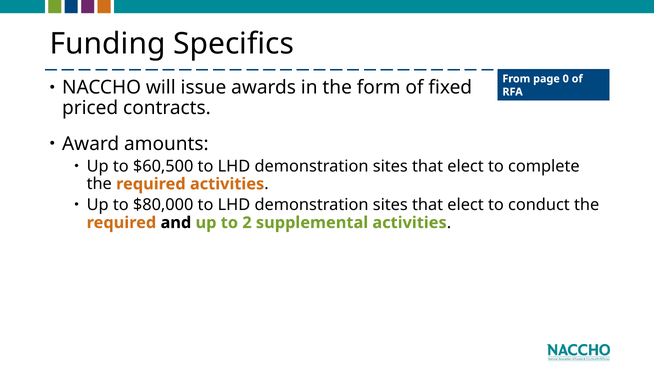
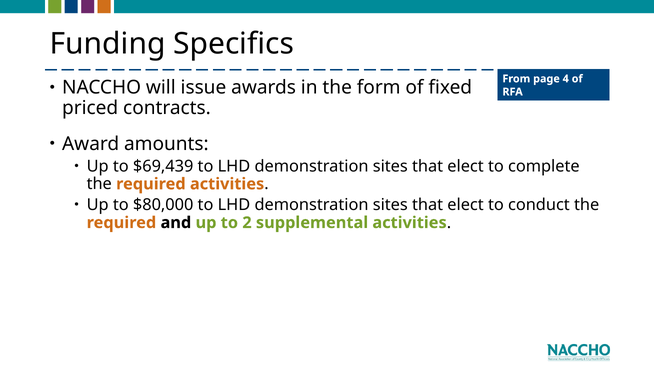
0: 0 -> 4 (566, 79)
$60,500: $60,500 -> $69,439 (163, 166)
